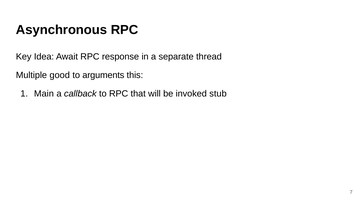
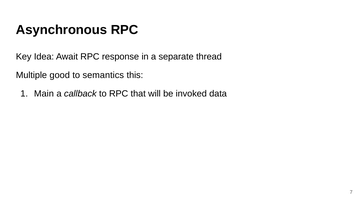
arguments: arguments -> semantics (103, 75)
stub: stub -> data (218, 94)
